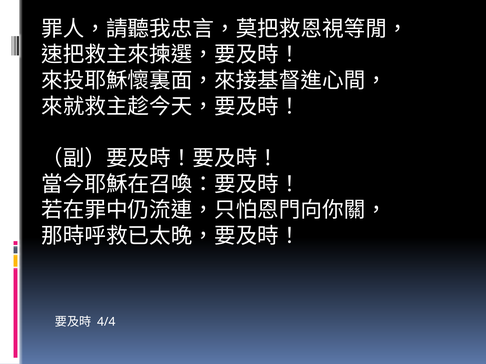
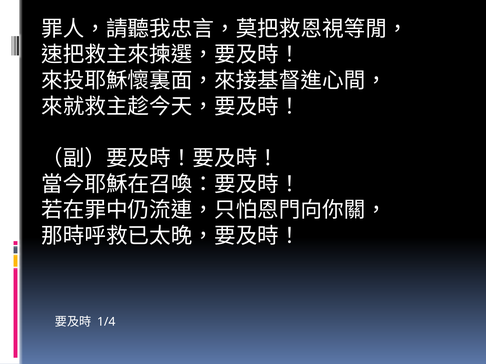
4/4: 4/4 -> 1/4 (106, 322)
